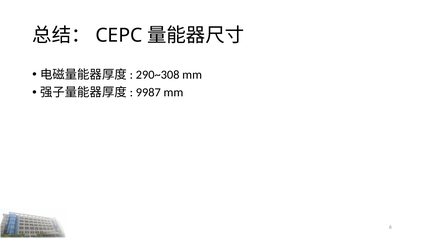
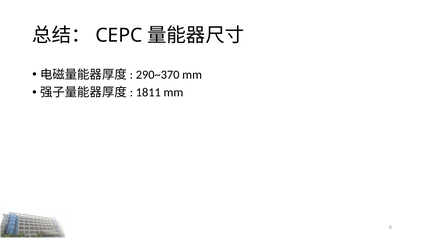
290~308: 290~308 -> 290~370 (158, 75)
9987: 9987 -> 1811 (148, 93)
